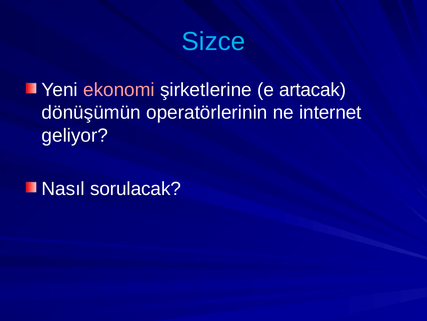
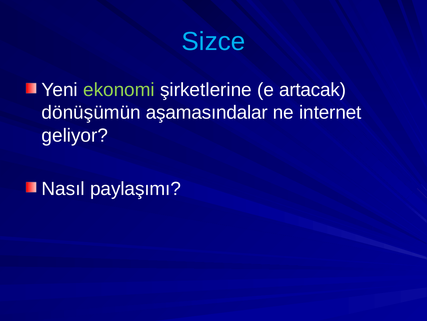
ekonomi colour: pink -> light green (119, 90)
operatörlerinin: operatörlerinin -> aşamasındalar (207, 112)
sorulacak: sorulacak -> paylaşımı (136, 188)
